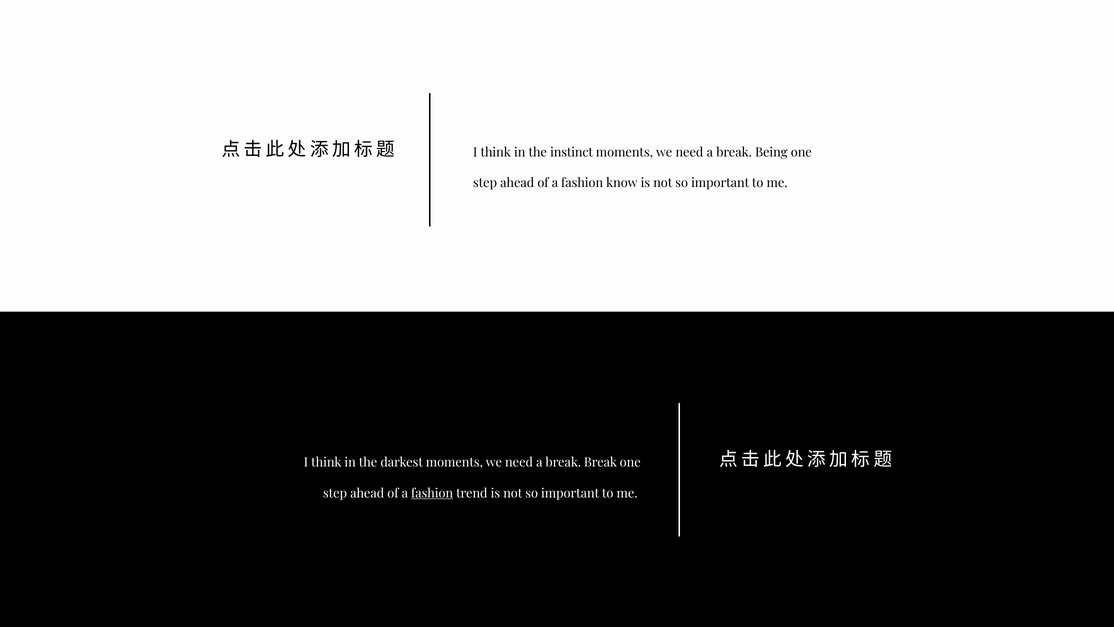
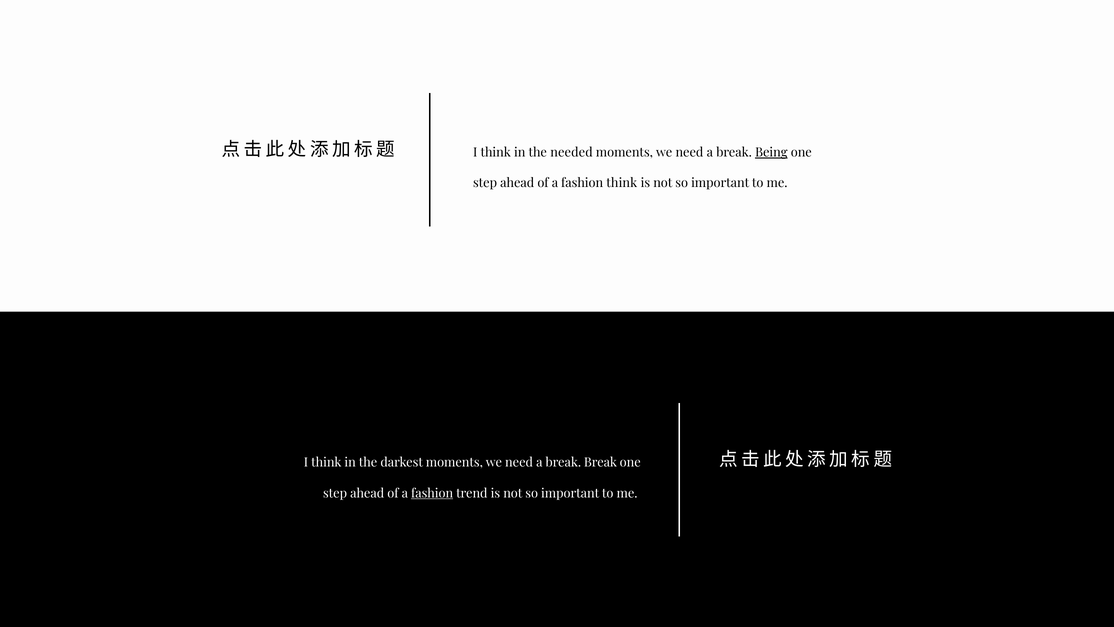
instinct: instinct -> needed (571, 152)
Being underline: none -> present (771, 152)
fashion know: know -> think (622, 183)
